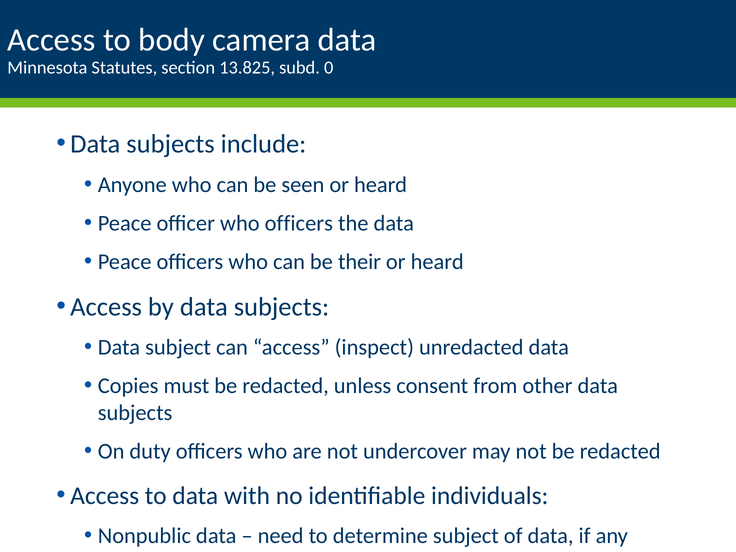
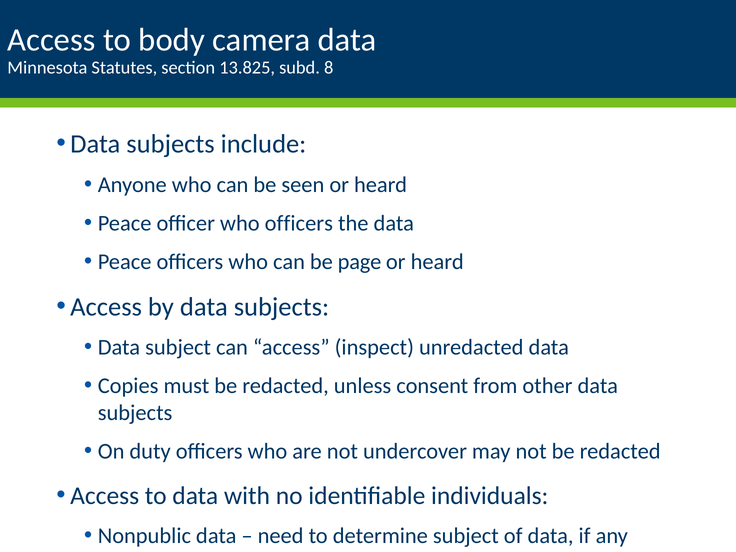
0: 0 -> 8 (329, 68)
their: their -> page (360, 262)
